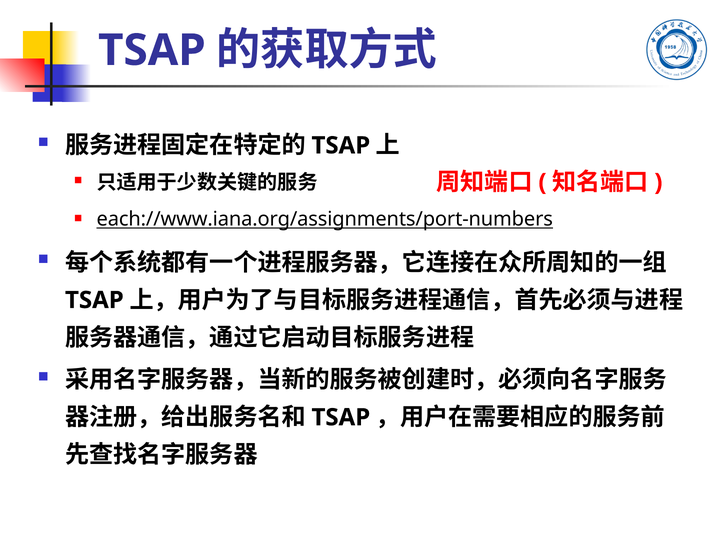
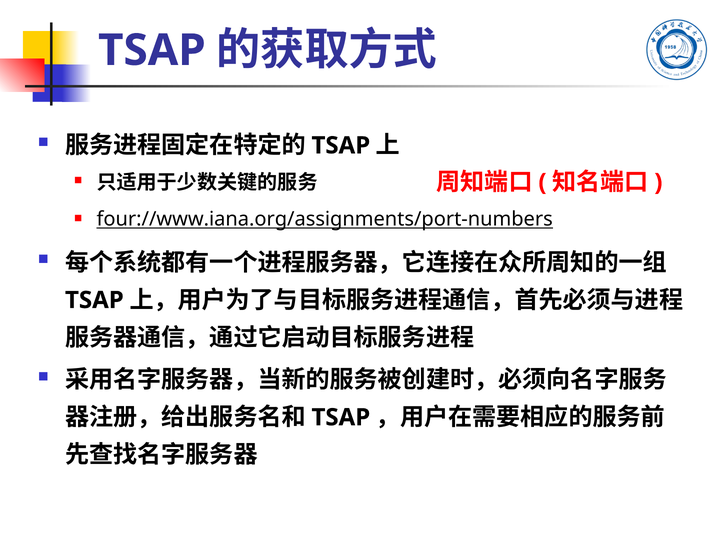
each://www.iana.org/assignments/port-numbers: each://www.iana.org/assignments/port-numbers -> four://www.iana.org/assignments/port-numbers (325, 219)
